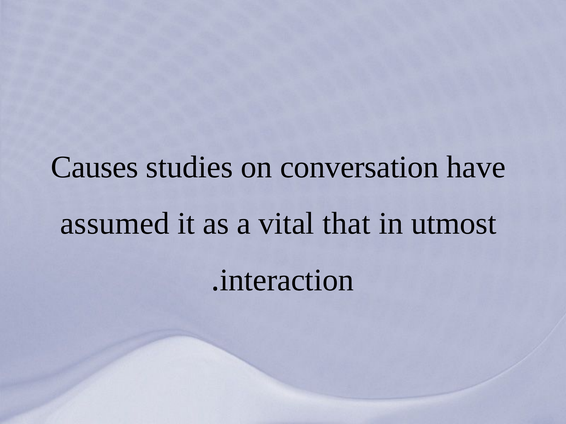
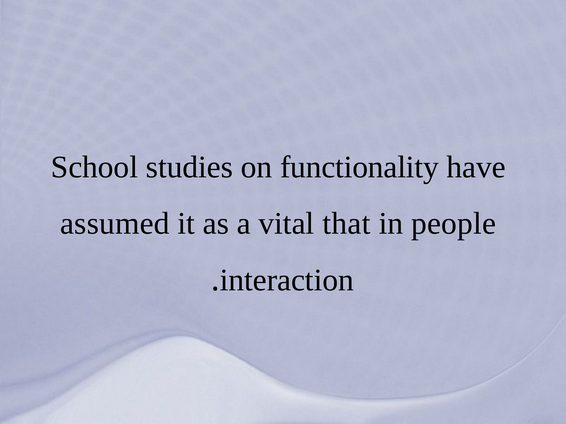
Causes: Causes -> School (94, 167)
conversation: conversation -> functionality (359, 167)
utmost: utmost -> people (454, 224)
